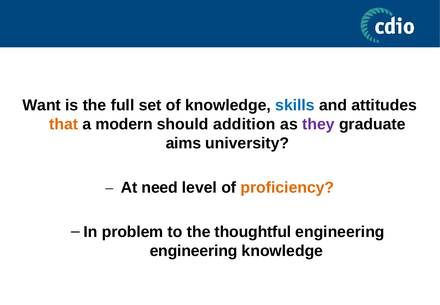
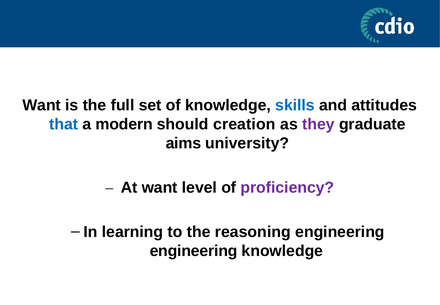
that colour: orange -> blue (64, 124)
addition: addition -> creation (244, 124)
At need: need -> want (160, 187)
proficiency colour: orange -> purple (287, 187)
problem: problem -> learning (133, 232)
thoughtful: thoughtful -> reasoning (253, 232)
